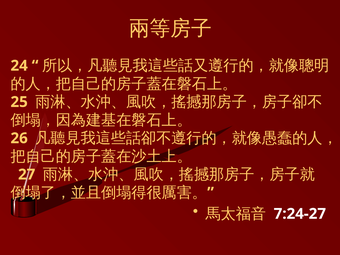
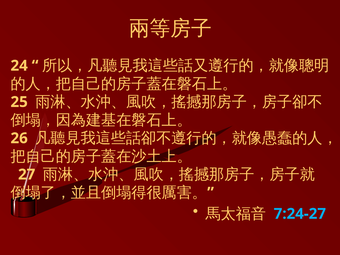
7:24-27 colour: white -> light blue (300, 214)
